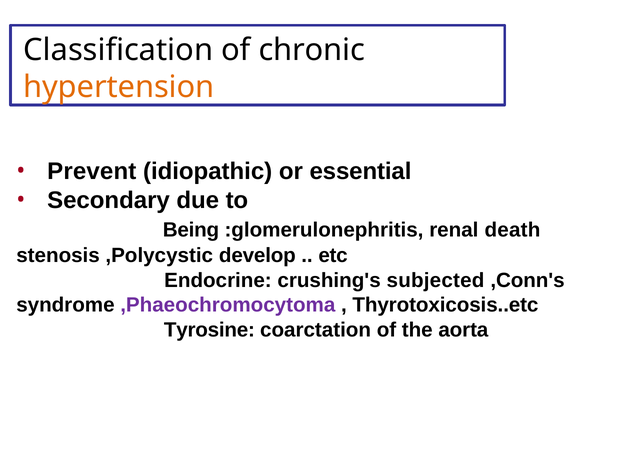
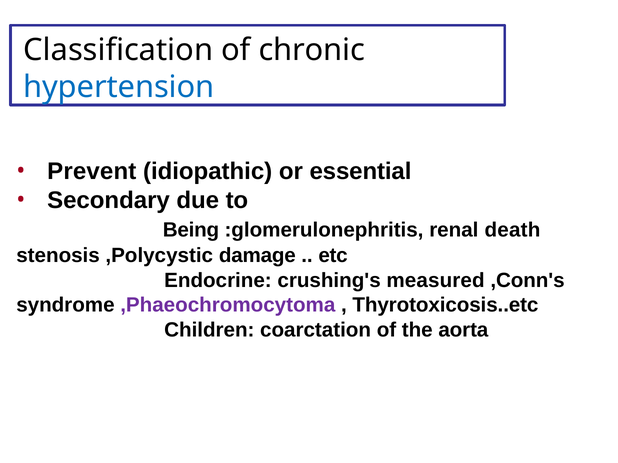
hypertension colour: orange -> blue (119, 87)
develop: develop -> damage (257, 256)
subjected: subjected -> measured (436, 281)
Tyrosine: Tyrosine -> Children (209, 330)
